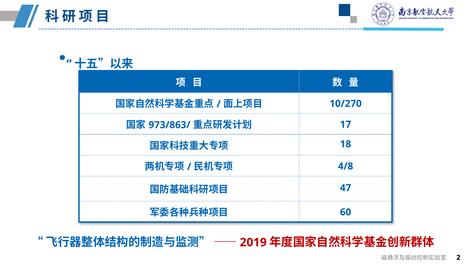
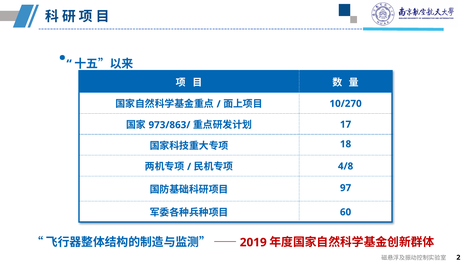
47: 47 -> 97 (346, 188)
